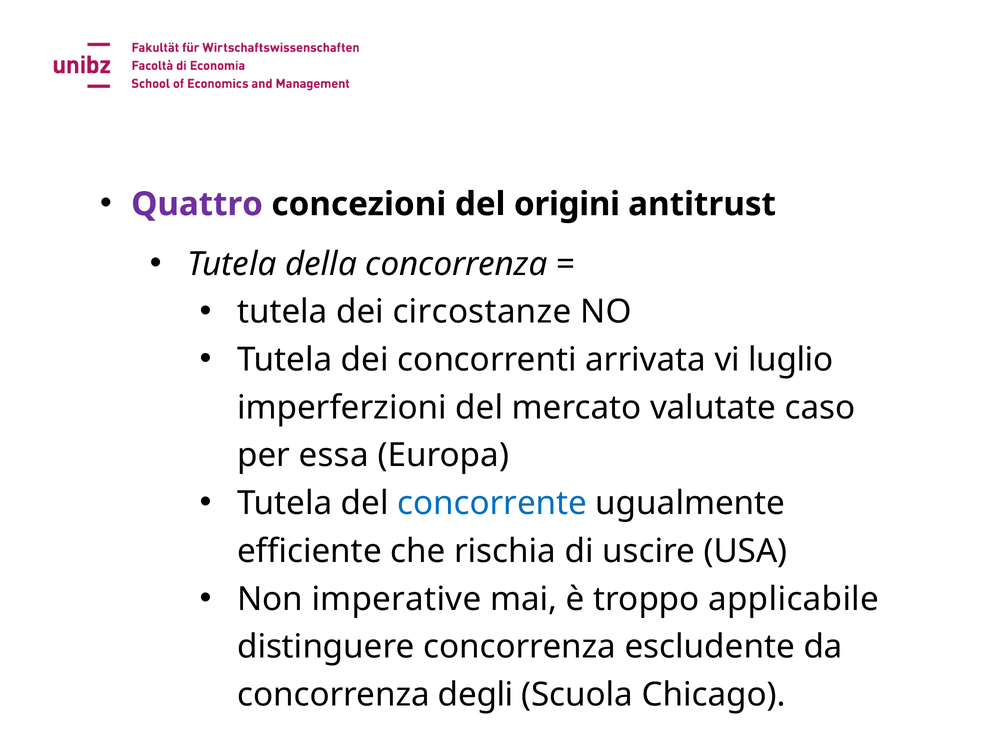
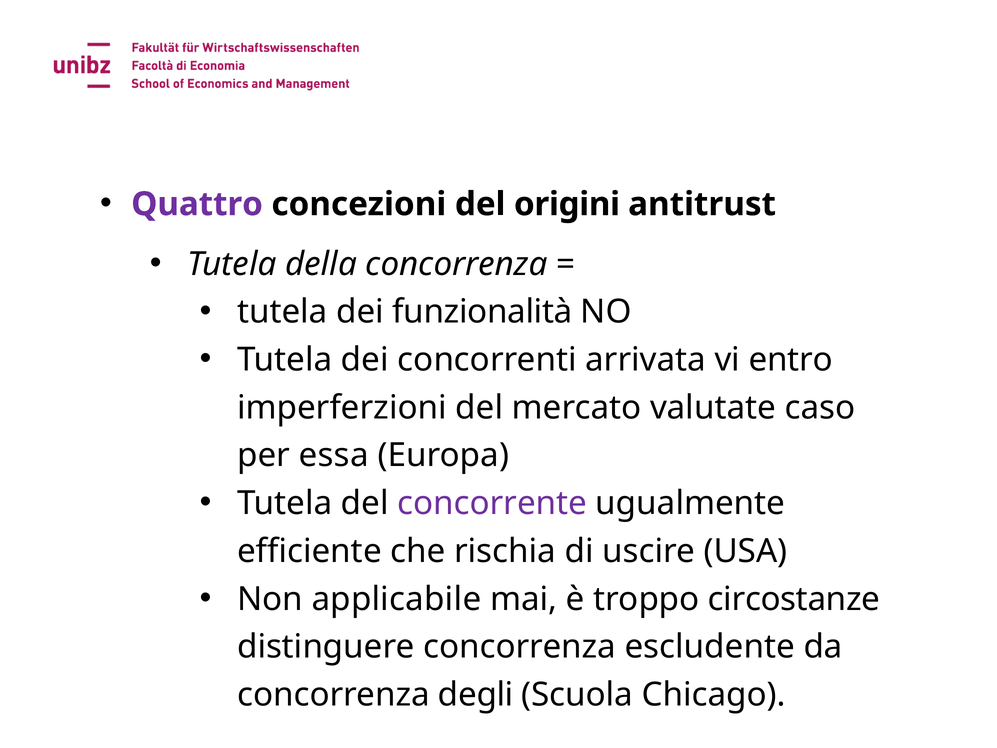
circostanze: circostanze -> funzionalità (482, 312)
luglio: luglio -> entro (791, 360)
concorrente colour: blue -> purple (492, 503)
imperative: imperative -> applicabile (396, 599)
applicabile: applicabile -> circostanze (794, 599)
